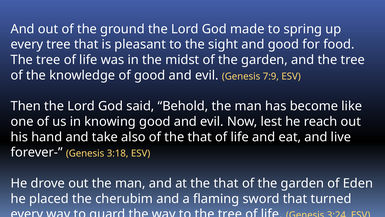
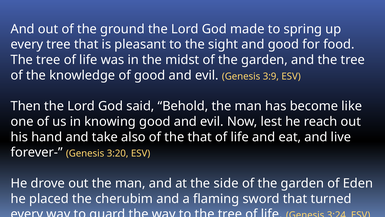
7:9: 7:9 -> 3:9 (271, 76)
3:18: 3:18 -> 3:20 (118, 153)
at the that: that -> side (226, 183)
